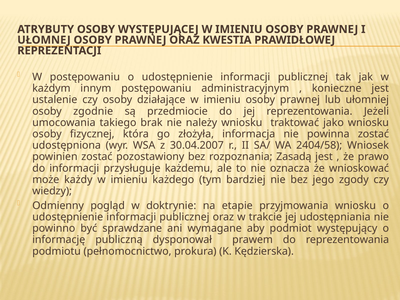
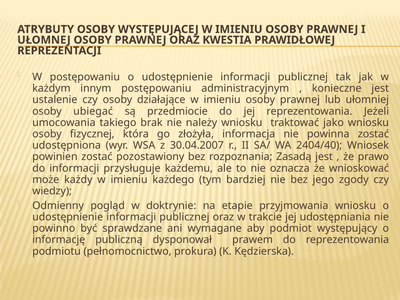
zgodnie: zgodnie -> ubiegać (93, 111)
2404/58: 2404/58 -> 2404/40 (319, 145)
